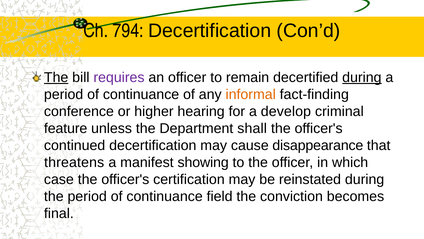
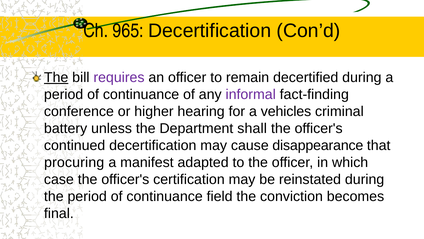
794: 794 -> 965 (128, 31)
during underline: present -> none (362, 77)
informal colour: orange -> purple (251, 94)
develop: develop -> vehicles (286, 111)
feature: feature -> battery (66, 128)
threatens: threatens -> procuring (74, 162)
showing: showing -> adapted (203, 162)
